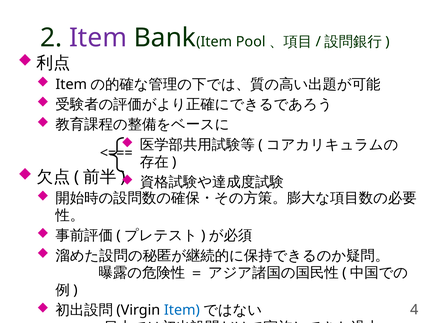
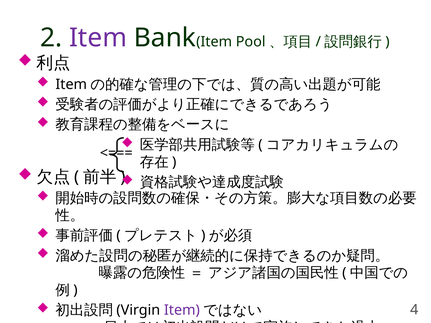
Item colour: blue -> purple (182, 310)
